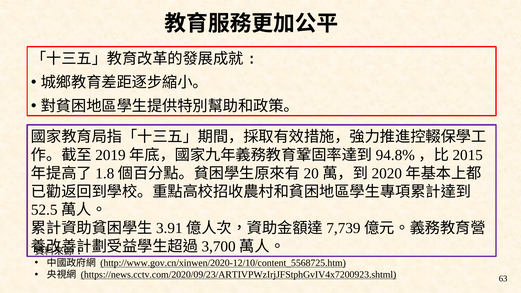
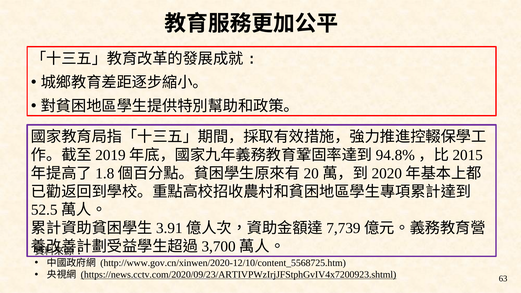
http://www.gov.cn/xinwen/2020-12/10/content_5568725.htm underline: present -> none (223, 263)
